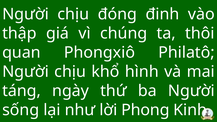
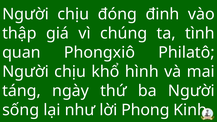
thôi: thôi -> tình (200, 33)
